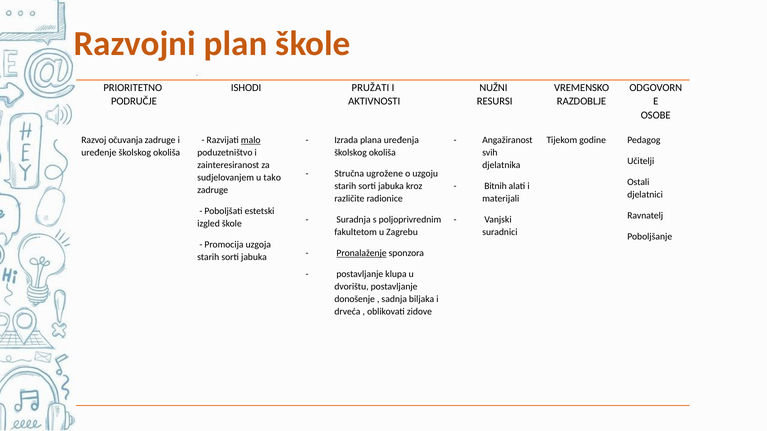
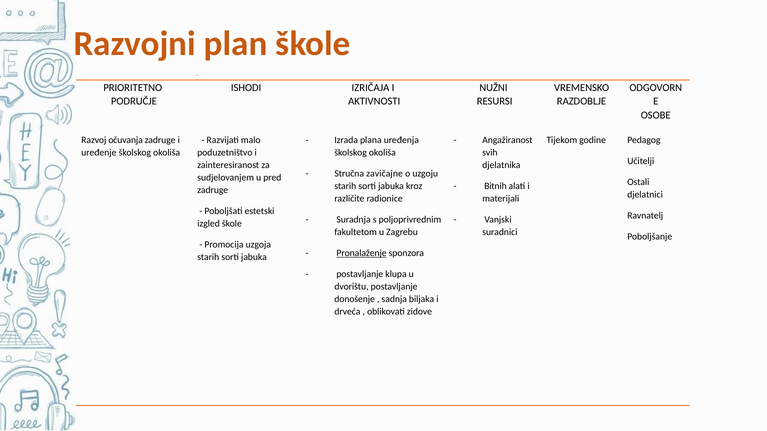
PRUŽATI: PRUŽATI -> IZRIČAJA (370, 88)
malo underline: present -> none (251, 140)
ugrožene: ugrožene -> zavičajne (385, 174)
tako: tako -> pred (272, 178)
